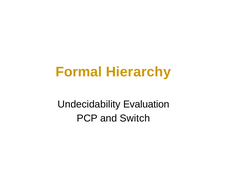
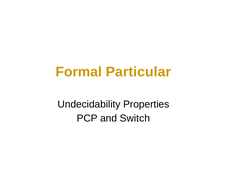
Hierarchy: Hierarchy -> Particular (138, 72)
Evaluation: Evaluation -> Properties (146, 104)
